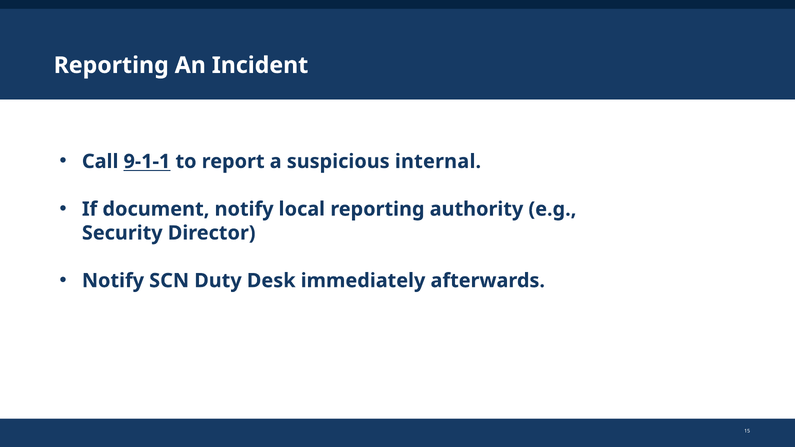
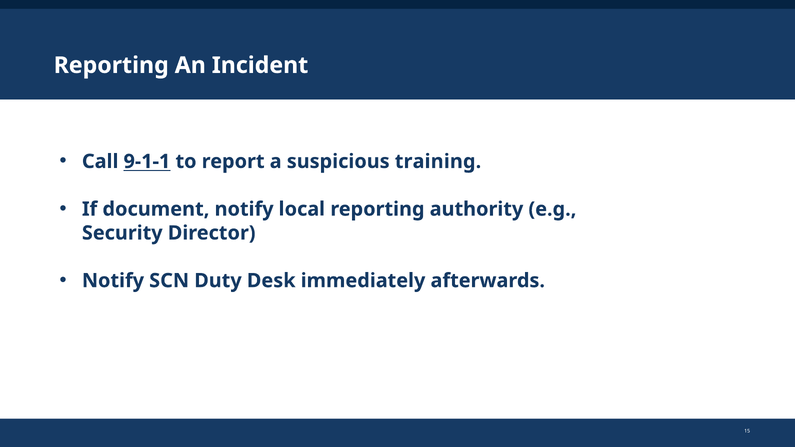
internal: internal -> training (438, 162)
